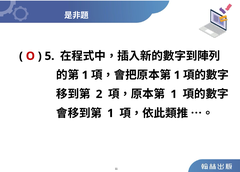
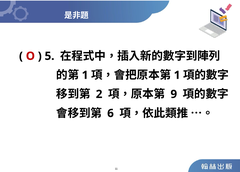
1: 1 -> 9 (174, 94)
1: 1 -> 6 (110, 113)
